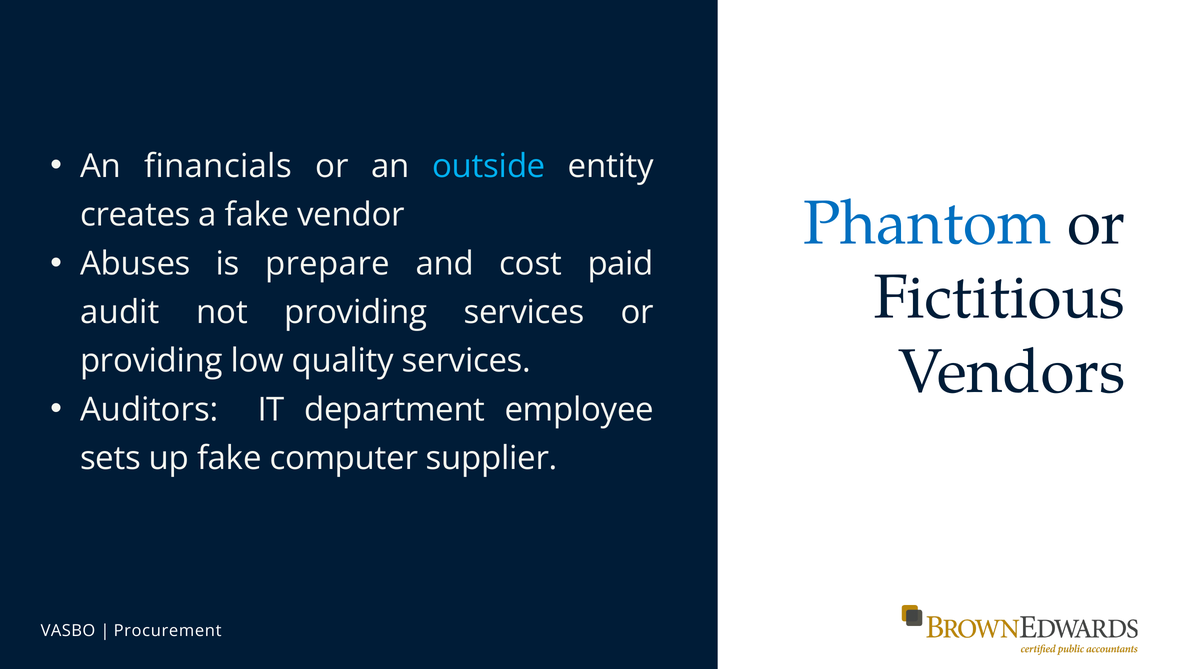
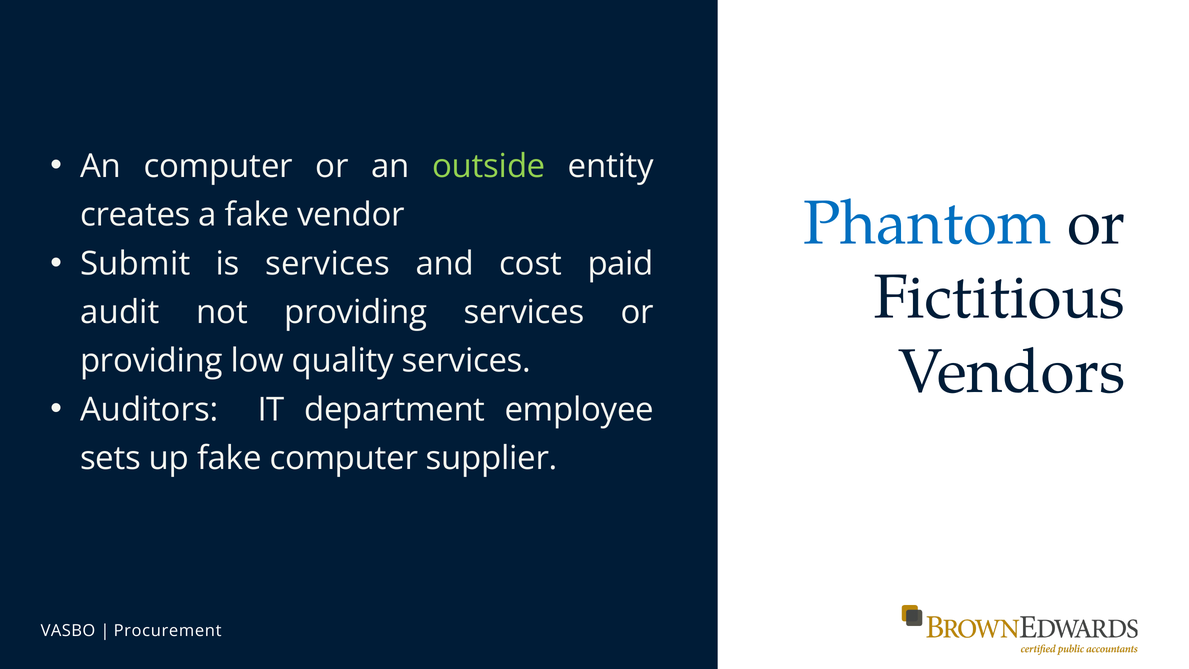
An financials: financials -> computer (218, 166)
outside colour: light blue -> light green (489, 166)
Abuses: Abuses -> Submit (135, 264)
is prepare: prepare -> services (328, 264)
